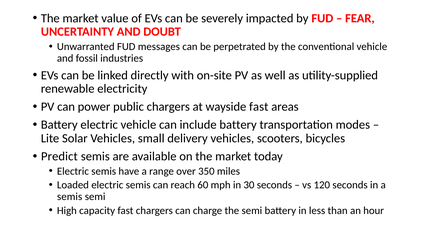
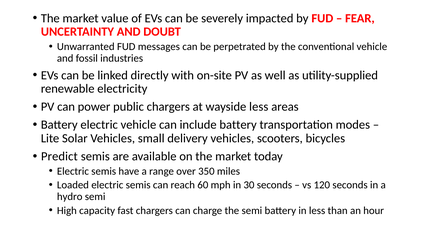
wayside fast: fast -> less (259, 107)
semis: semis -> hydro (70, 197)
